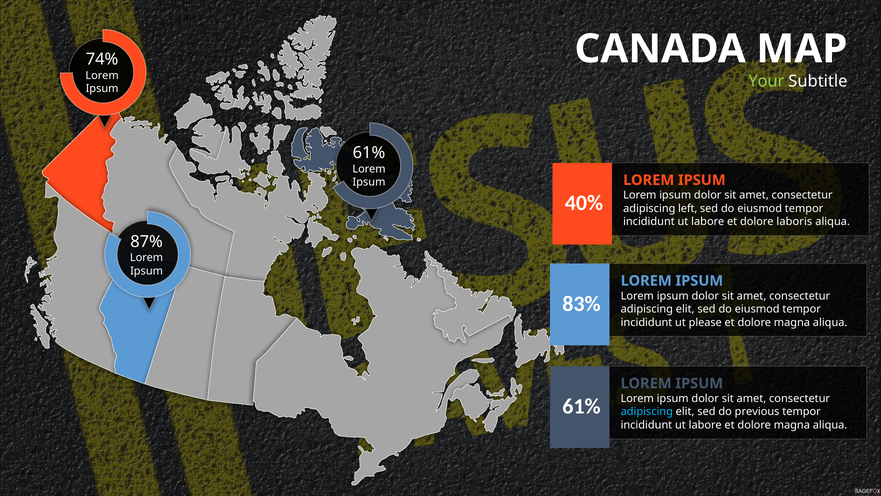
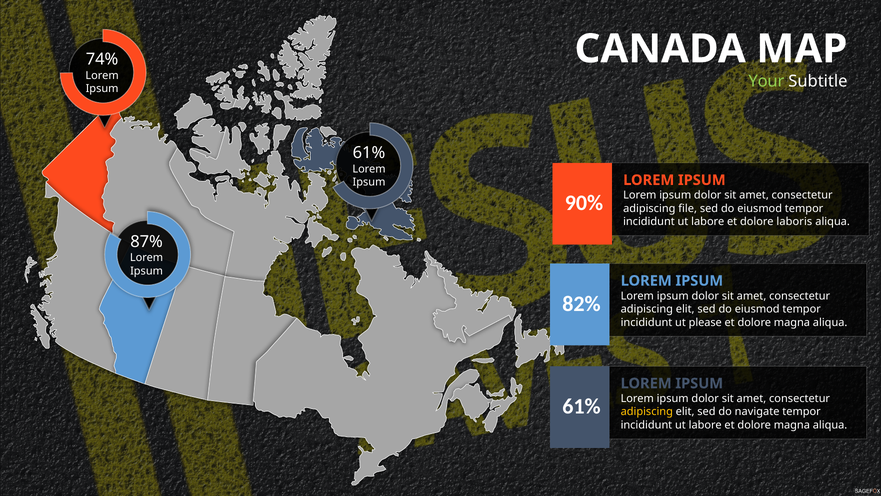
40%: 40% -> 90% (584, 203)
left: left -> file (688, 208)
83%: 83% -> 82% (581, 303)
adipiscing colour: light blue -> yellow (647, 411)
previous: previous -> navigate (757, 411)
